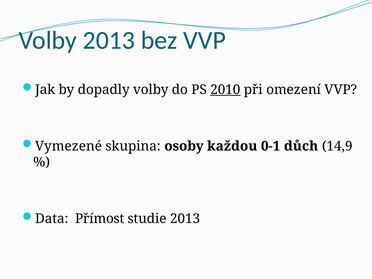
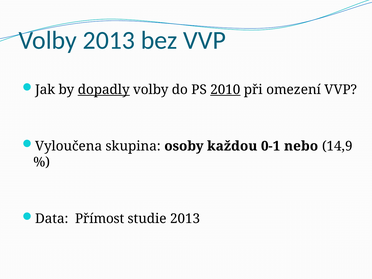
dopadly underline: none -> present (104, 90)
Vymezené: Vymezené -> Vyloučena (69, 146)
důch: důch -> nebo (301, 146)
